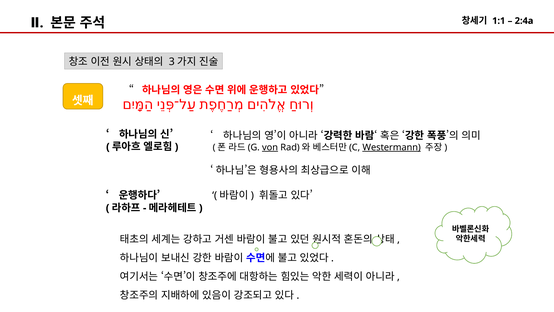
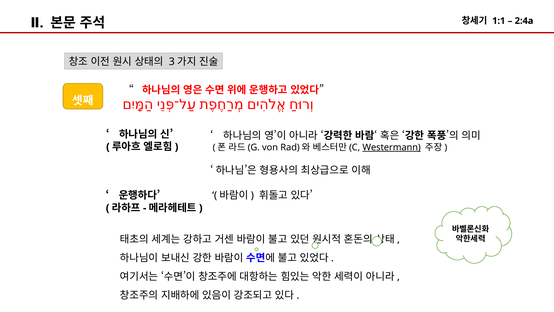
von underline: present -> none (270, 147)
